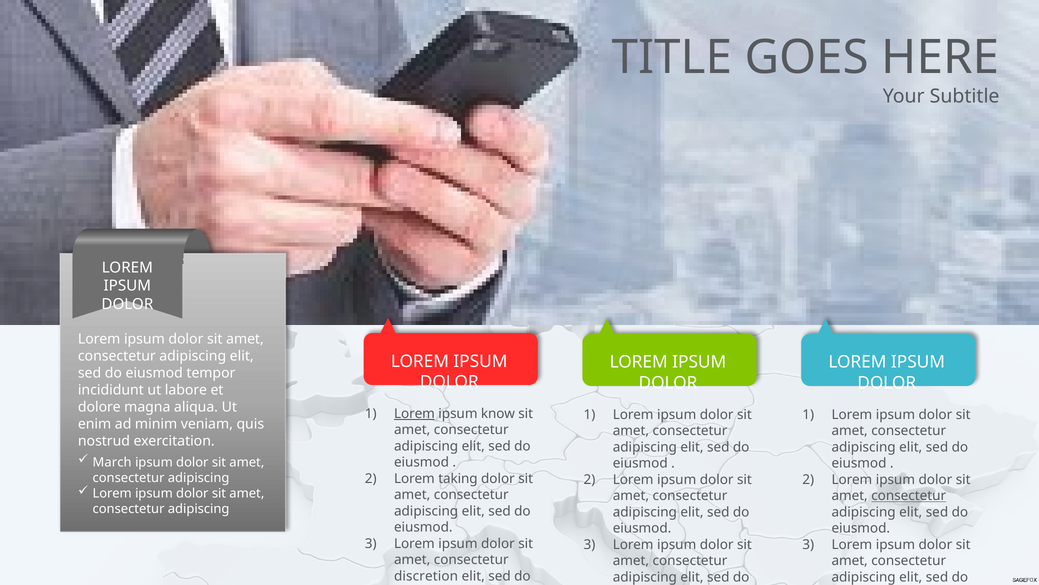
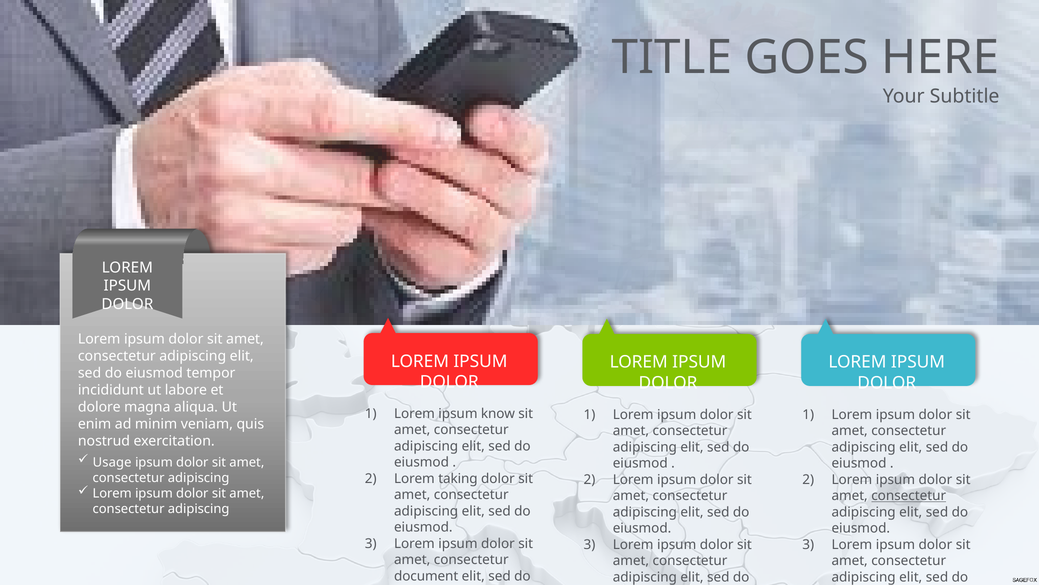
Lorem underline: present -> none (414, 413)
March: March -> Usage (112, 462)
discretion: discretion -> document (426, 576)
